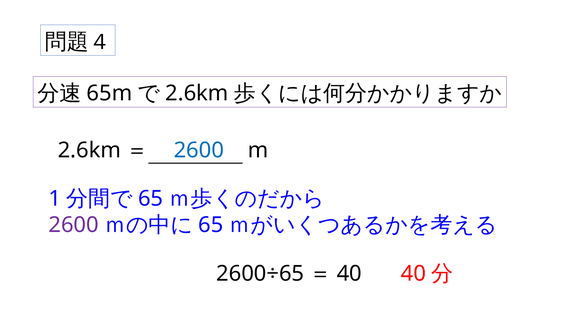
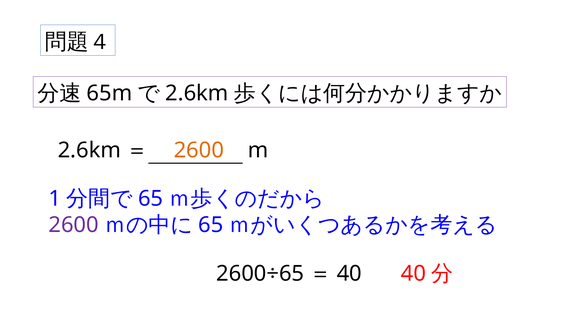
2600 colour: blue -> orange (199, 151)
